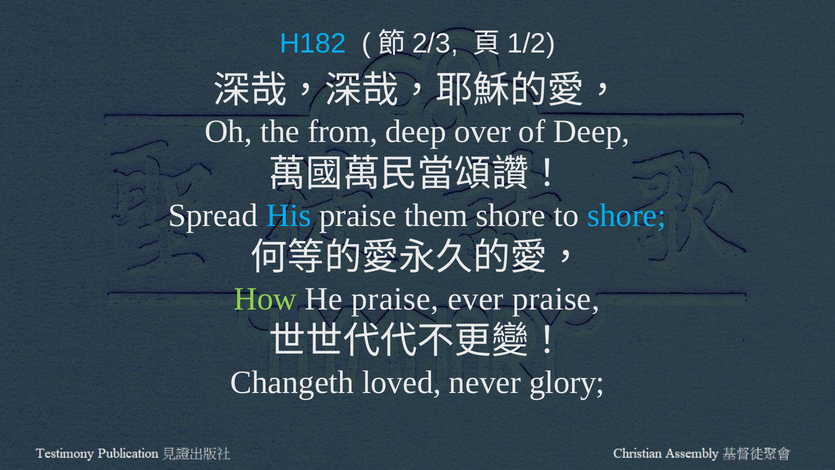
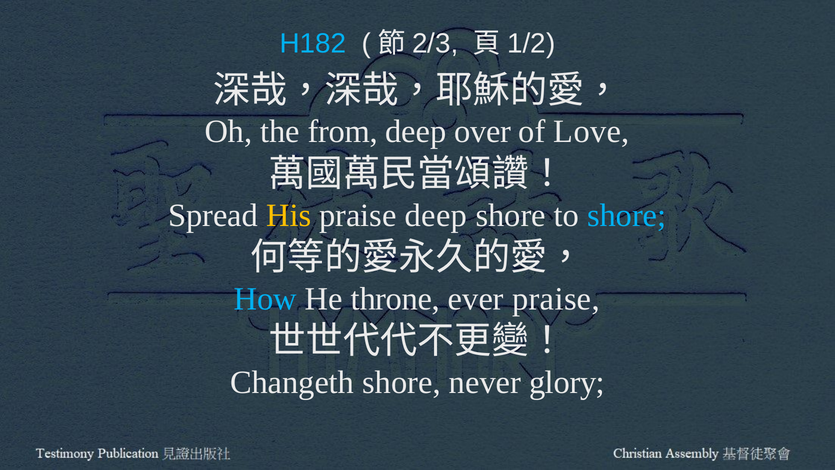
of Deep: Deep -> Love (592, 132)
His colour: light blue -> yellow (289, 215)
praise them: them -> deep (436, 215)
How colour: light green -> light blue (265, 299)
He praise: praise -> throne (395, 299)
Changeth loved: loved -> shore (402, 382)
